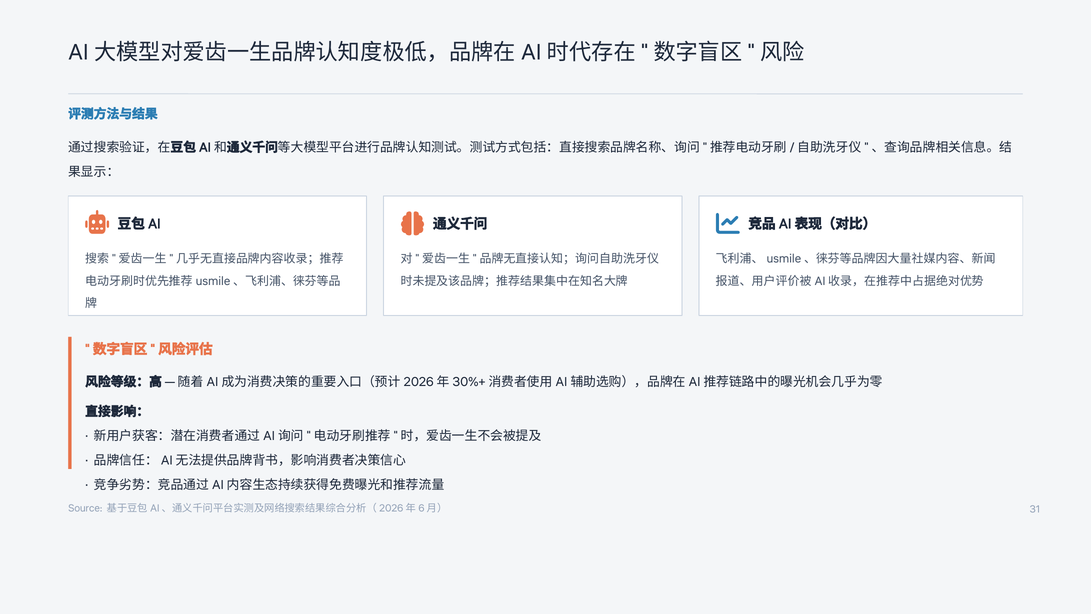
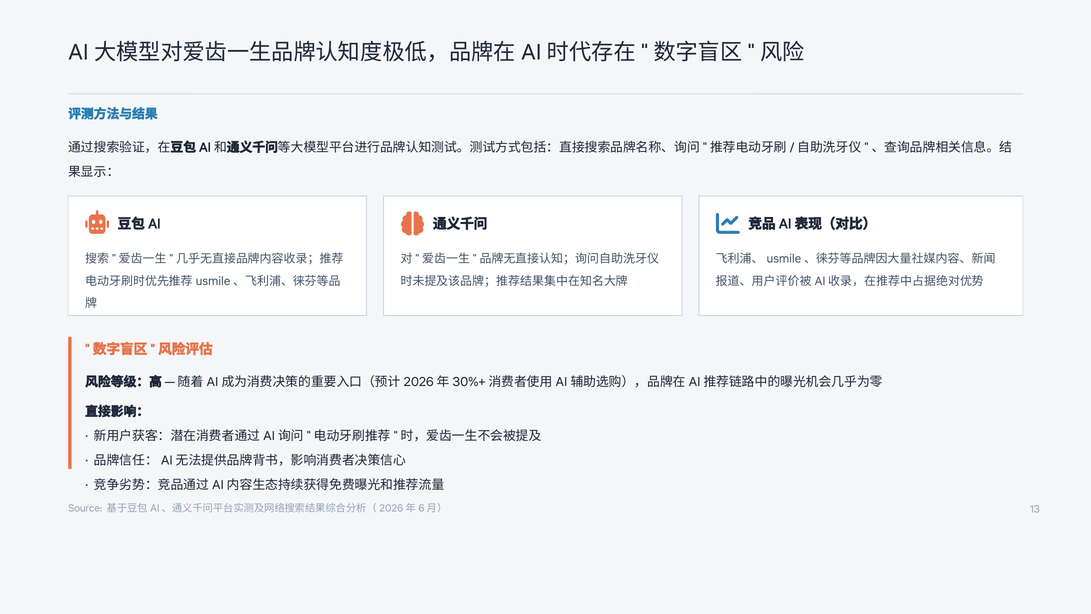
31: 31 -> 13 (1035, 509)
